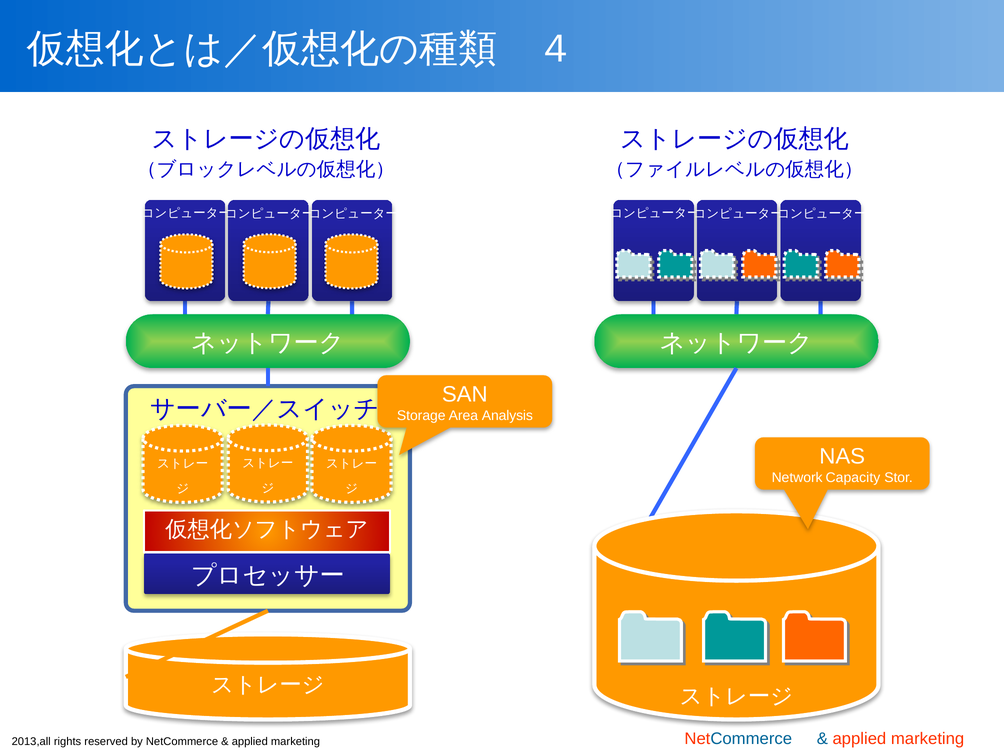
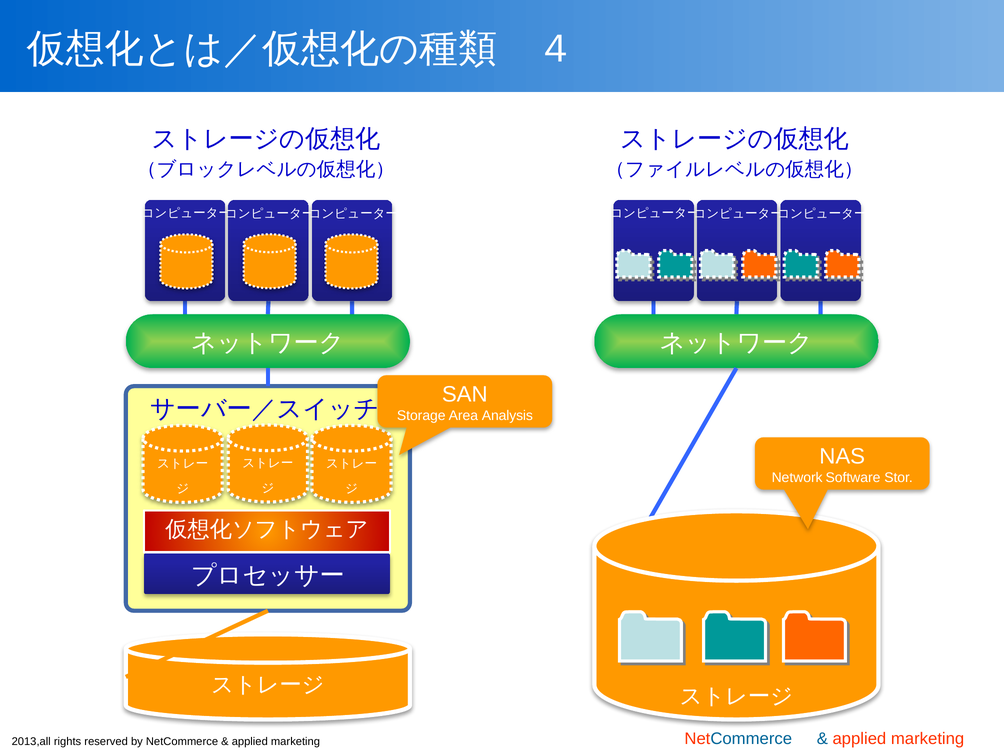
Capacity: Capacity -> Software (853, 478)
